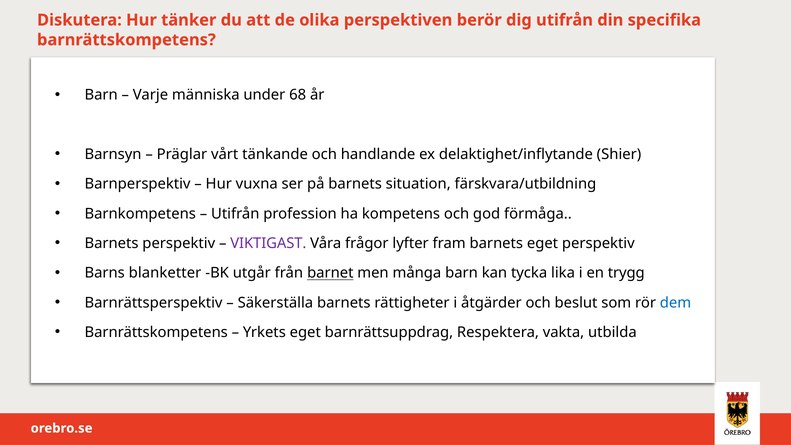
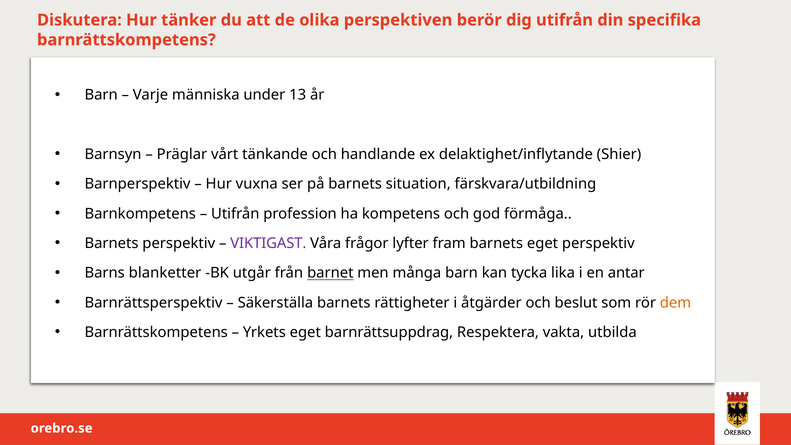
68: 68 -> 13 (298, 95)
trygg: trygg -> antar (626, 273)
dem colour: blue -> orange (676, 303)
